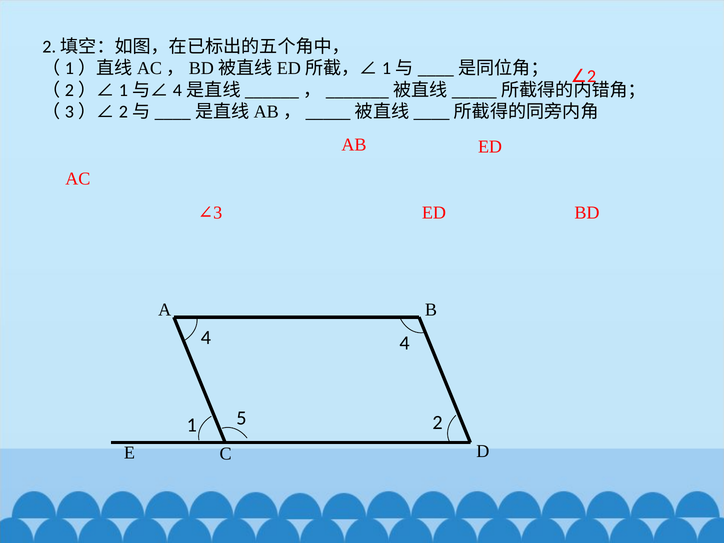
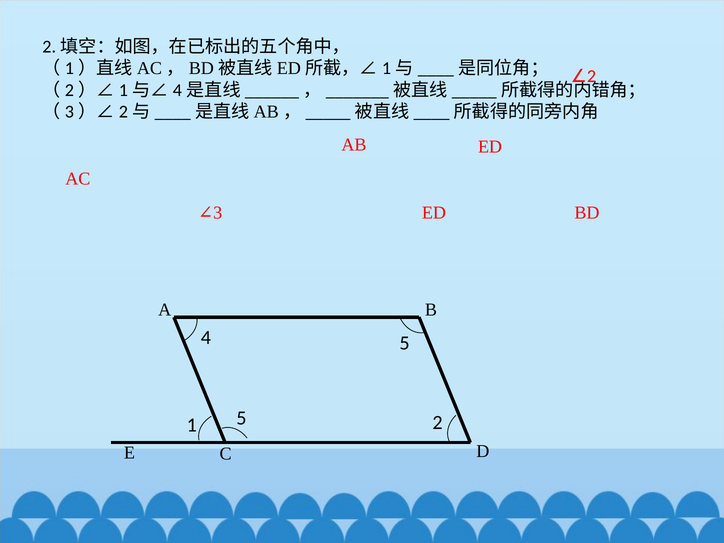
4 4: 4 -> 5 (405, 343)
